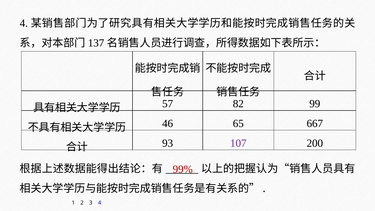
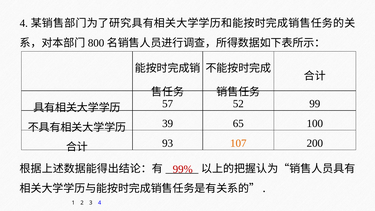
137: 137 -> 800 (96, 43)
82: 82 -> 52 (238, 104)
46: 46 -> 39 (168, 123)
667: 667 -> 100 (315, 123)
107 colour: purple -> orange (238, 143)
